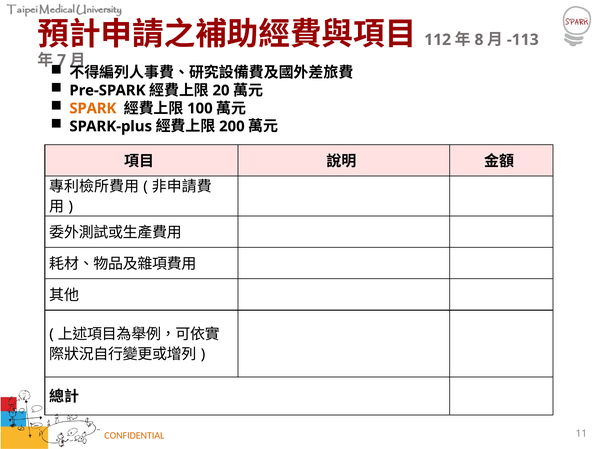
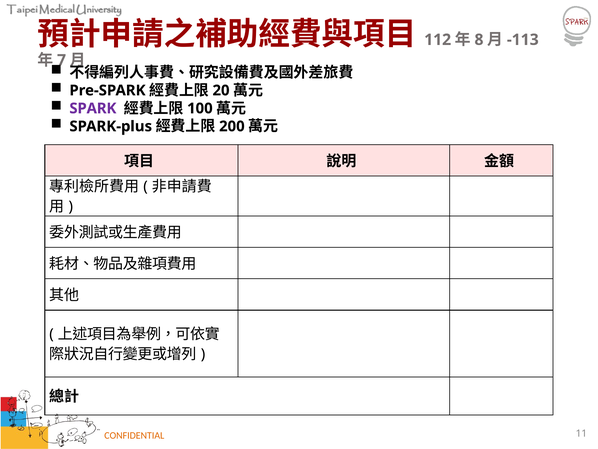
SPARK colour: orange -> purple (93, 108)
